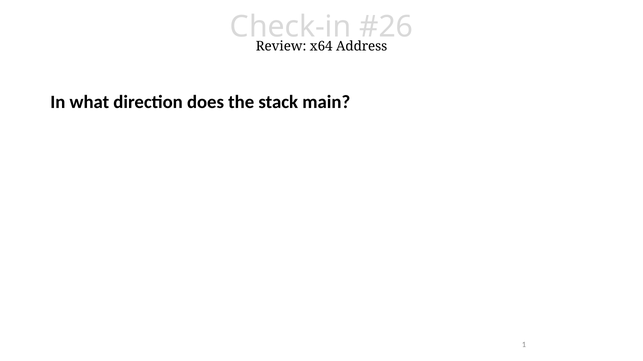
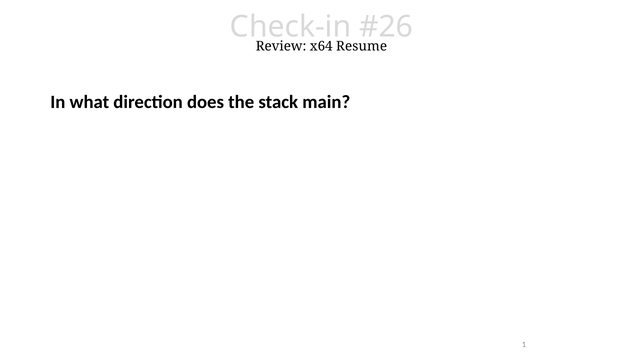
Address: Address -> Resume (362, 47)
